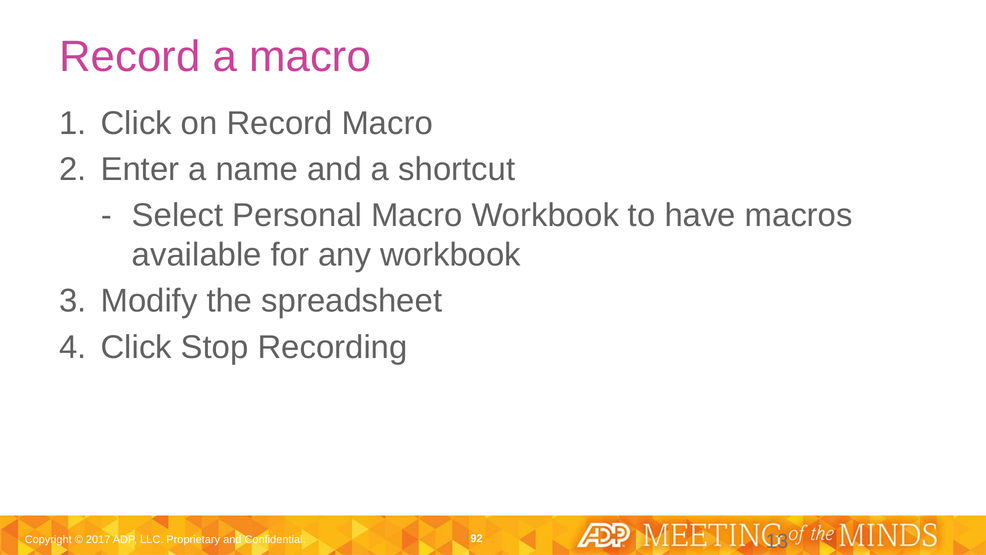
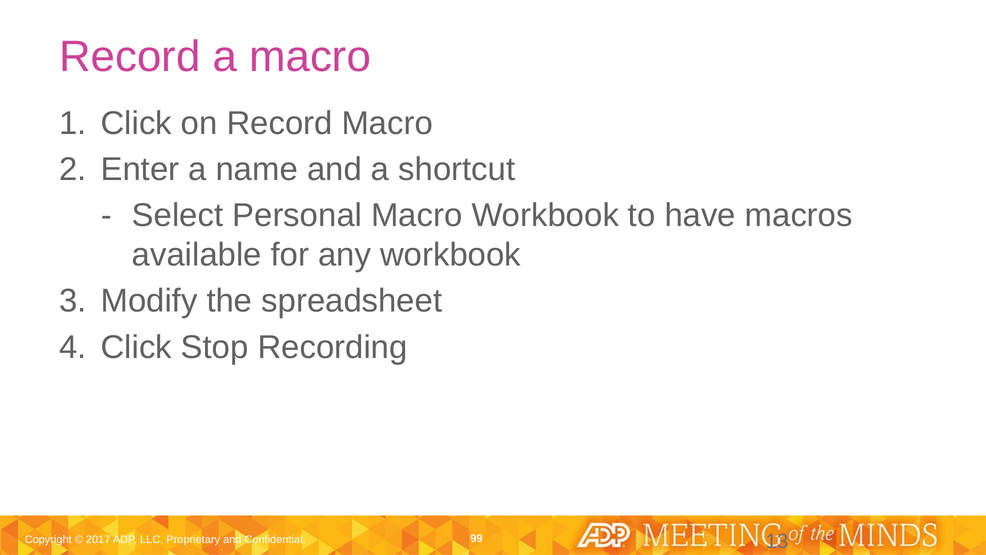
92: 92 -> 99 (477, 538)
